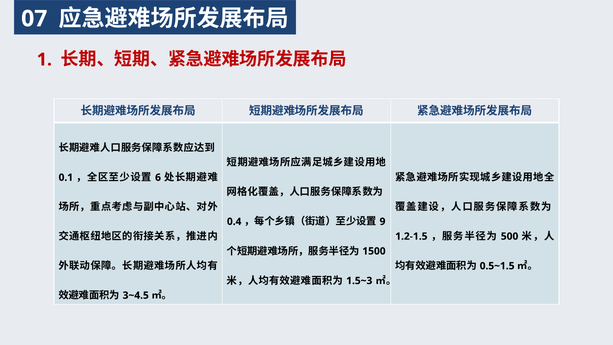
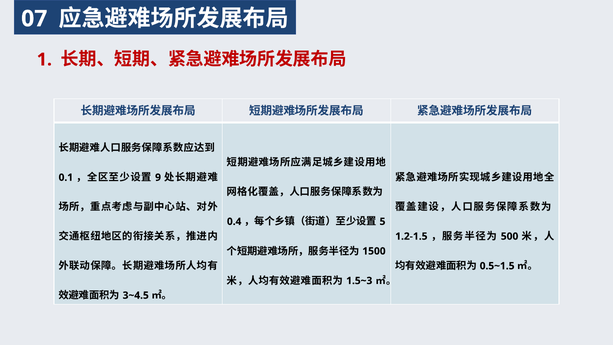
6: 6 -> 9 (158, 177)
9: 9 -> 5 (382, 221)
